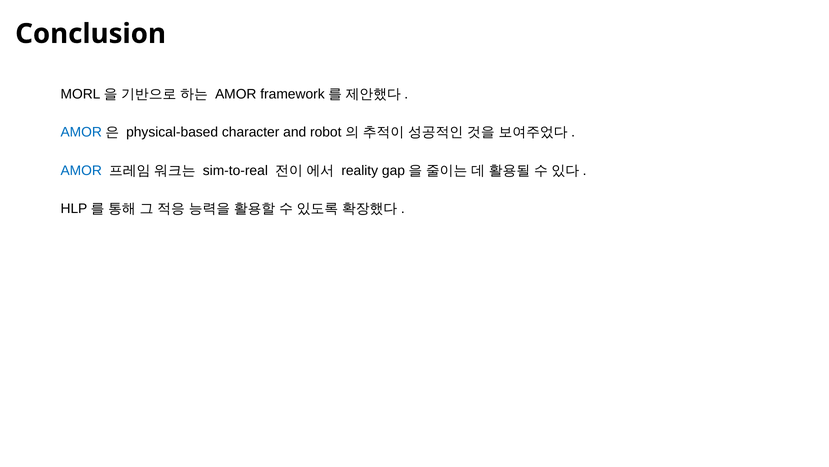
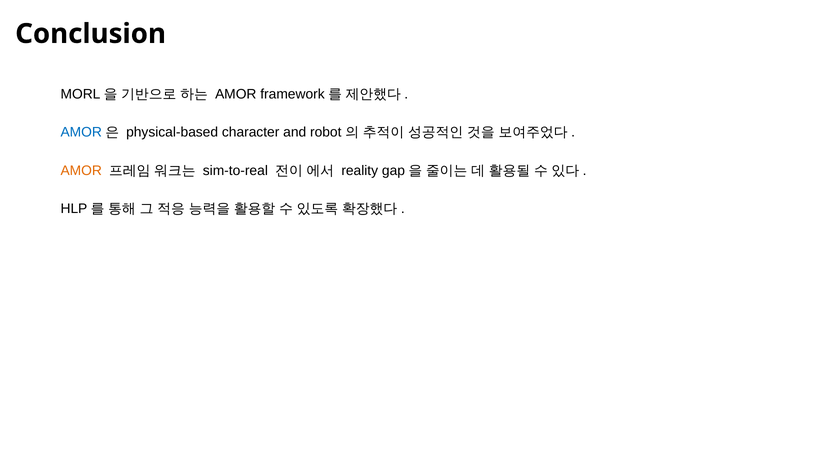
AMOR colour: blue -> orange (81, 170)
